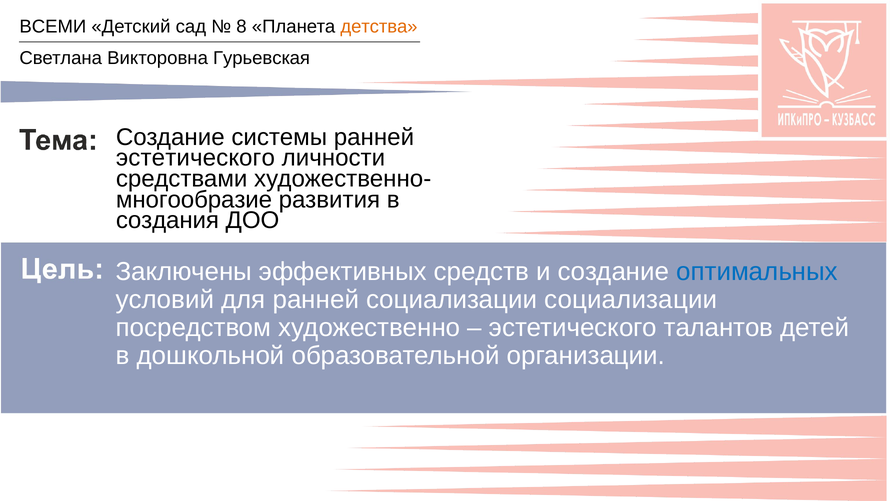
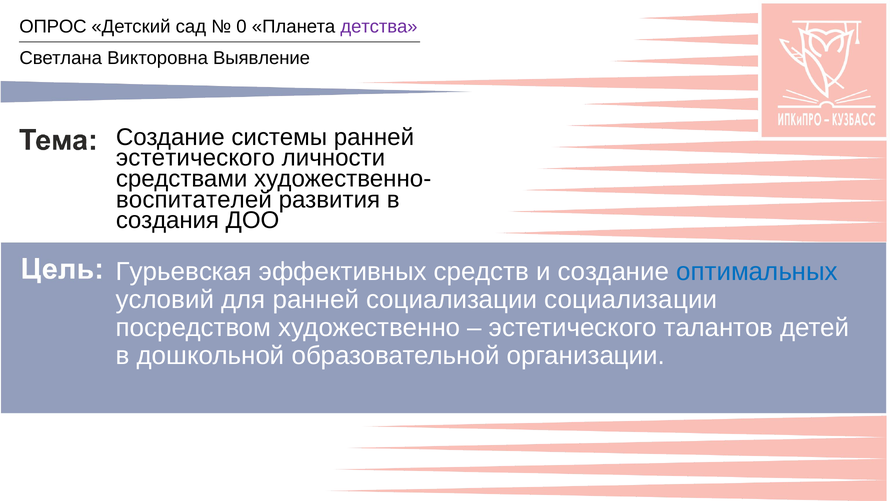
ВСЕМИ: ВСЕМИ -> ОПРОС (53, 27)
8: 8 -> 0 (242, 27)
детства colour: orange -> purple (379, 27)
Гурьевская: Гурьевская -> Выявление (262, 58)
многообразие: многообразие -> воспитателей (194, 199)
Заключены: Заключены -> Гурьевская (184, 271)
